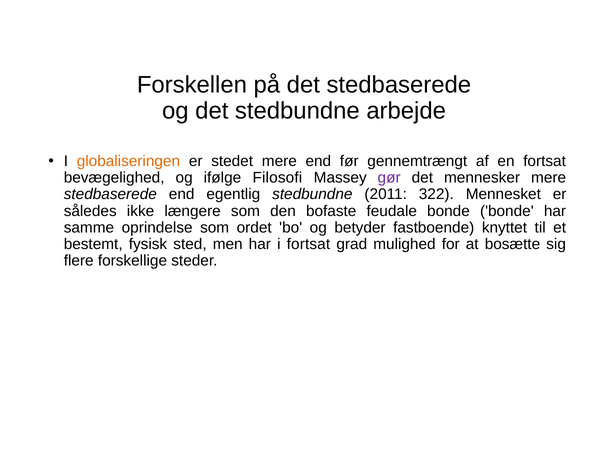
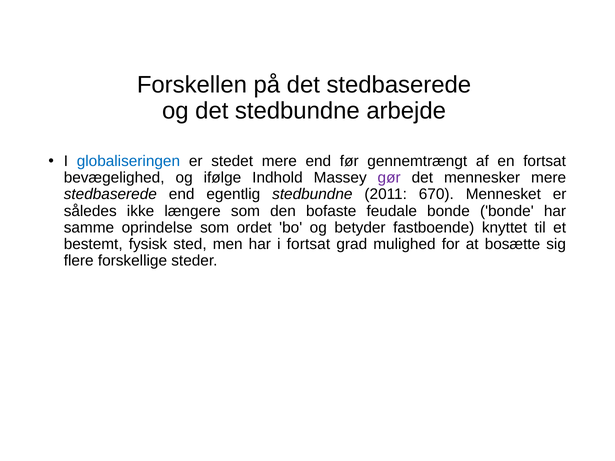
globaliseringen colour: orange -> blue (128, 161)
Filosofi: Filosofi -> Indhold (277, 178)
322: 322 -> 670 (436, 195)
